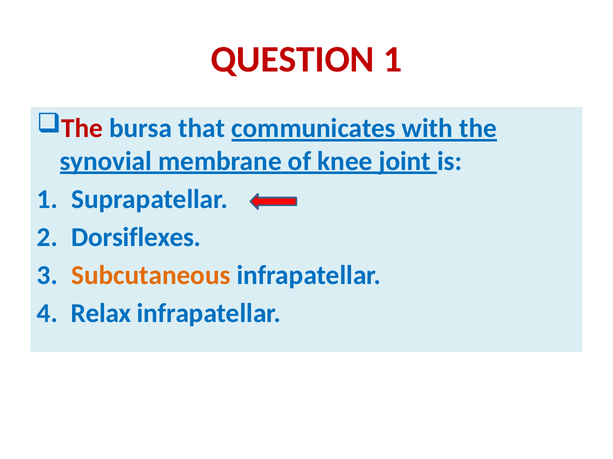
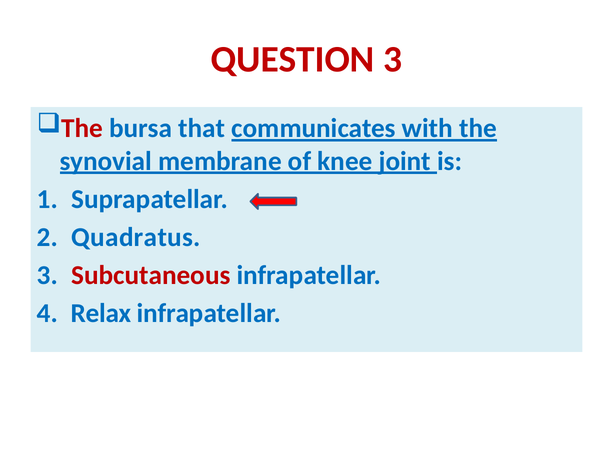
QUESTION 1: 1 -> 3 (393, 59)
Dorsiflexes: Dorsiflexes -> Quadratus (136, 238)
Subcutaneous colour: orange -> red (151, 276)
